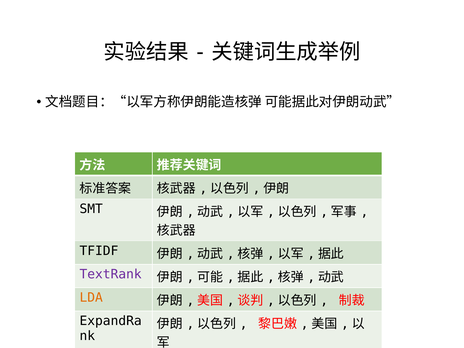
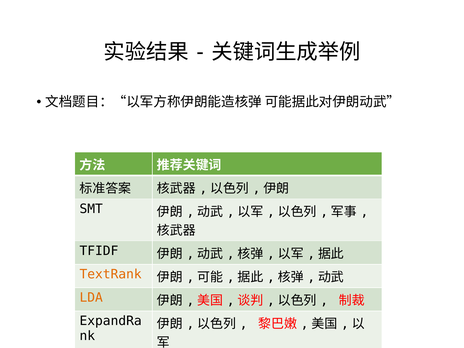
TextRank colour: purple -> orange (111, 274)
